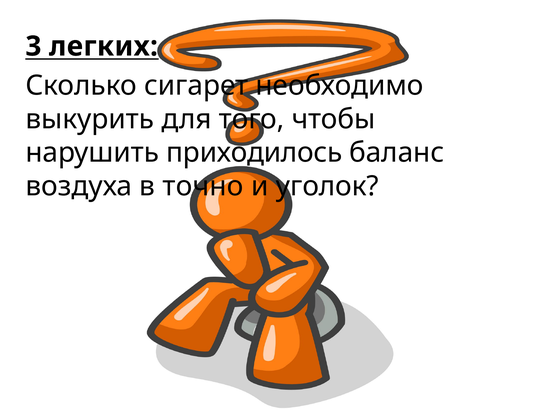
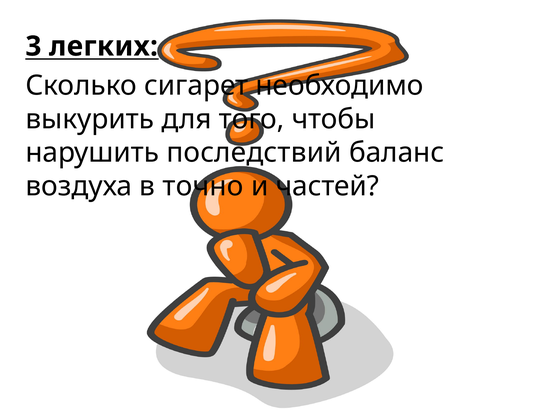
приходилось: приходилось -> последствий (254, 153)
уголок: уголок -> частей (327, 186)
